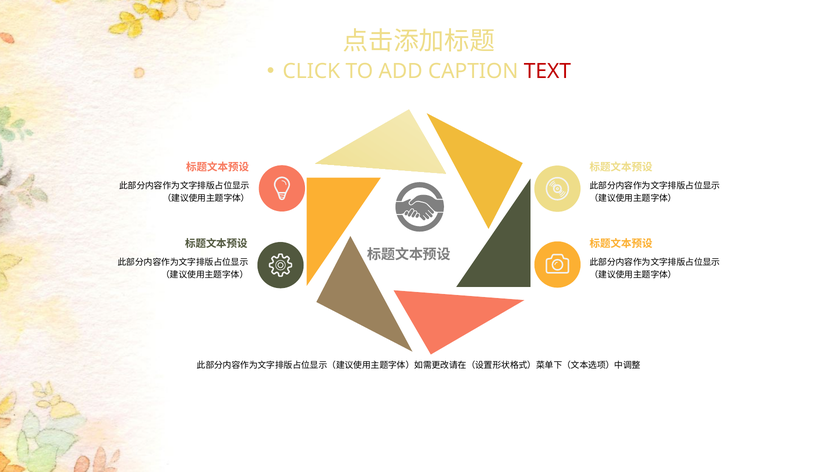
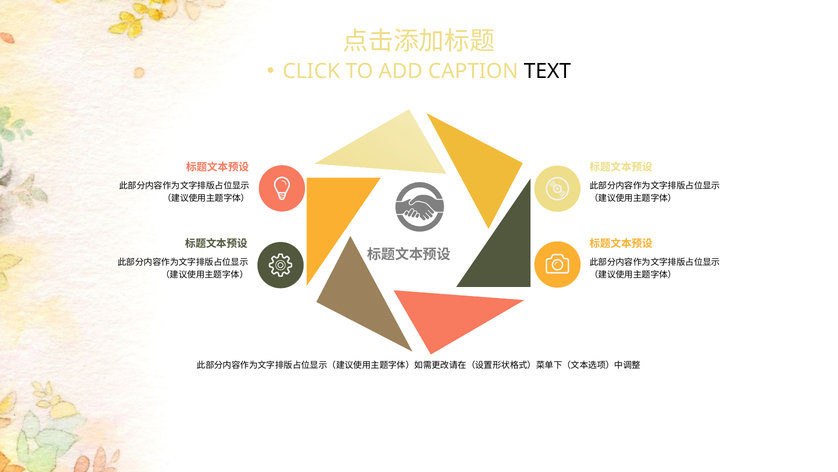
TEXT colour: red -> black (547, 71)
